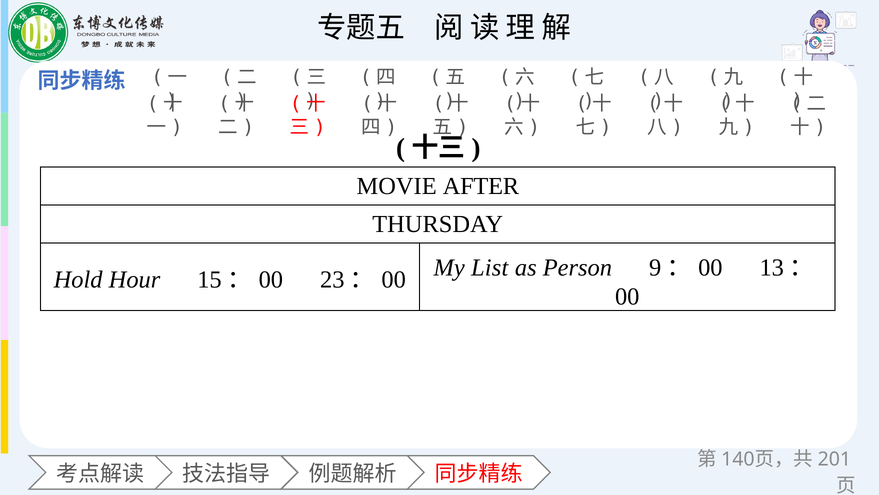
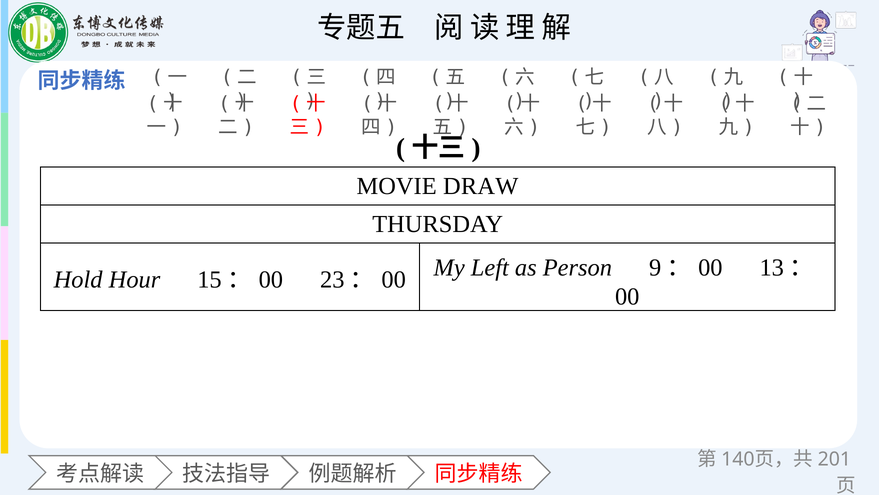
AFTER: AFTER -> DRAW (481, 186)
List: List -> Left (490, 268)
